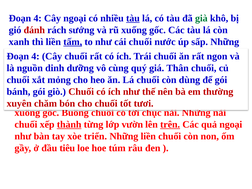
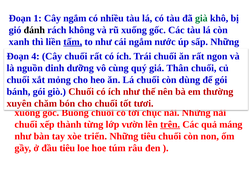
4: 4 -> 1 (38, 18)
Cây ngoại: ngoại -> ngắm (75, 18)
tàu underline: present -> none (133, 18)
đánh colour: red -> black (34, 30)
rách sướng: sướng -> không (82, 30)
cái chuối: chuối -> ngắm (140, 42)
thành underline: present -> none (69, 124)
quả ngoại: ngoại -> máng (231, 124)
Những liền: liền -> tiêu (148, 136)
